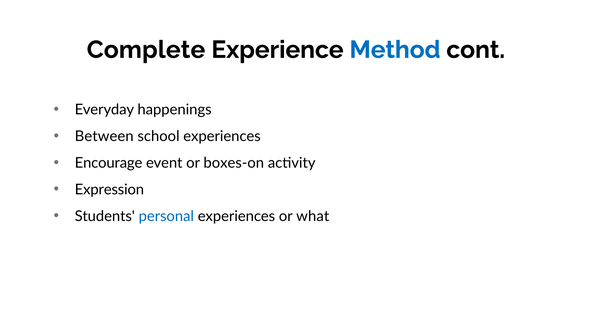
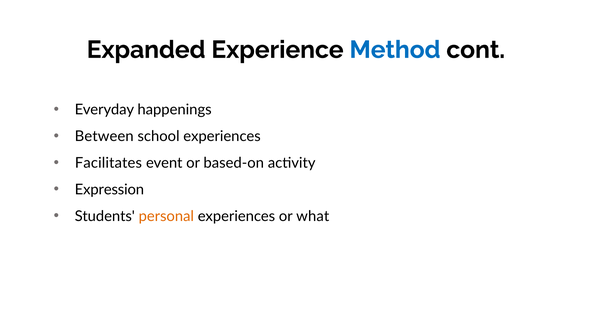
Complete: Complete -> Expanded (146, 50)
Encourage: Encourage -> Facilitates (108, 163)
boxes-on: boxes-on -> based-on (234, 163)
personal colour: blue -> orange (166, 216)
